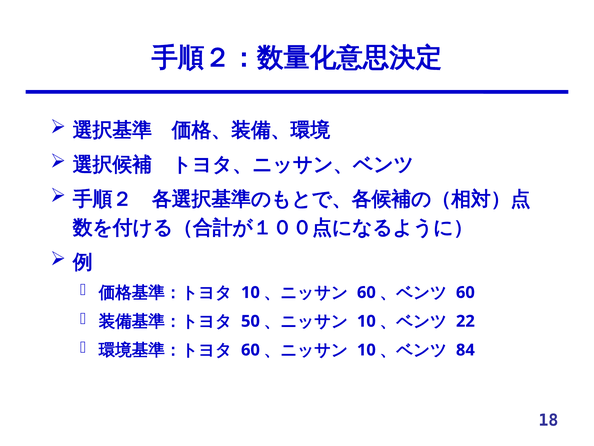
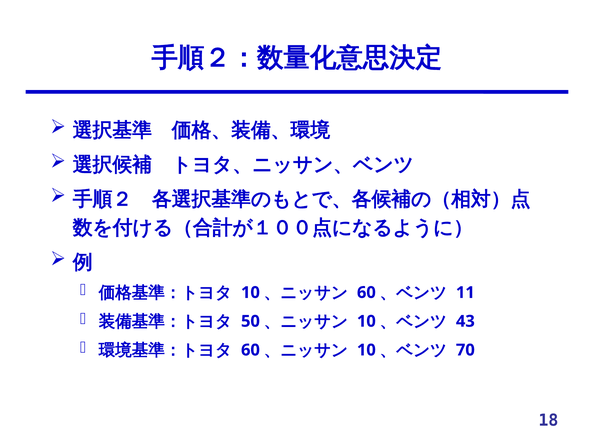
60: 60 -> 11 (465, 292)
22: 22 -> 43 (465, 321)
84: 84 -> 70 (465, 350)
